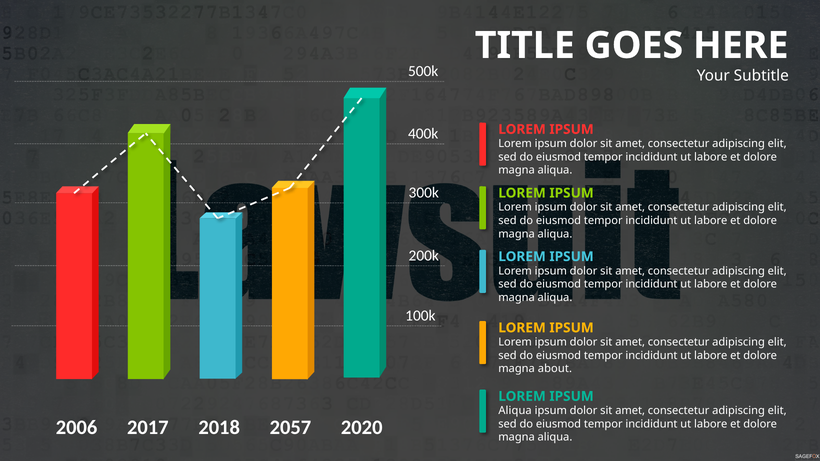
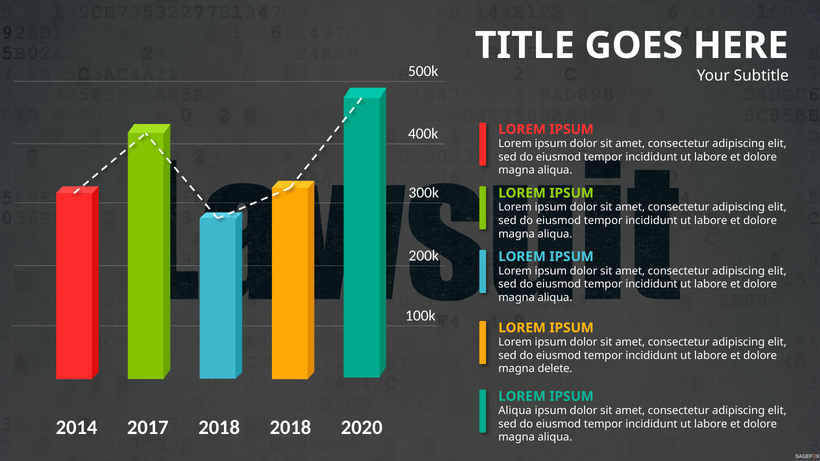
about: about -> delete (555, 369)
2006: 2006 -> 2014 (77, 428)
2018 2057: 2057 -> 2018 (290, 428)
